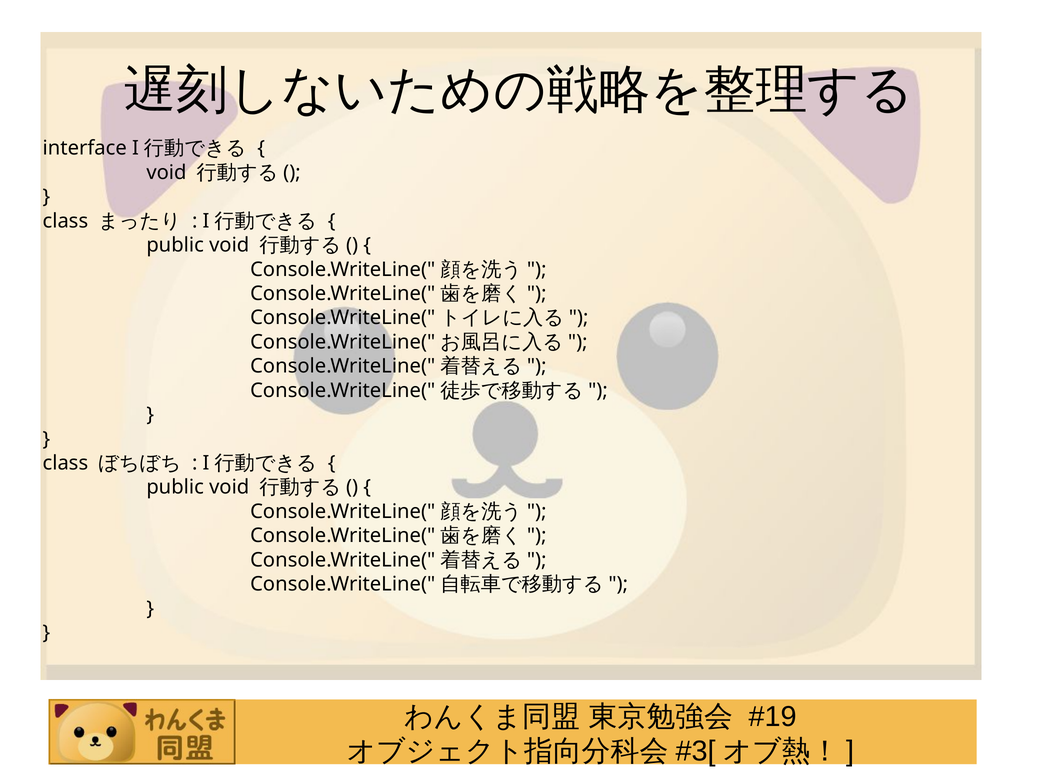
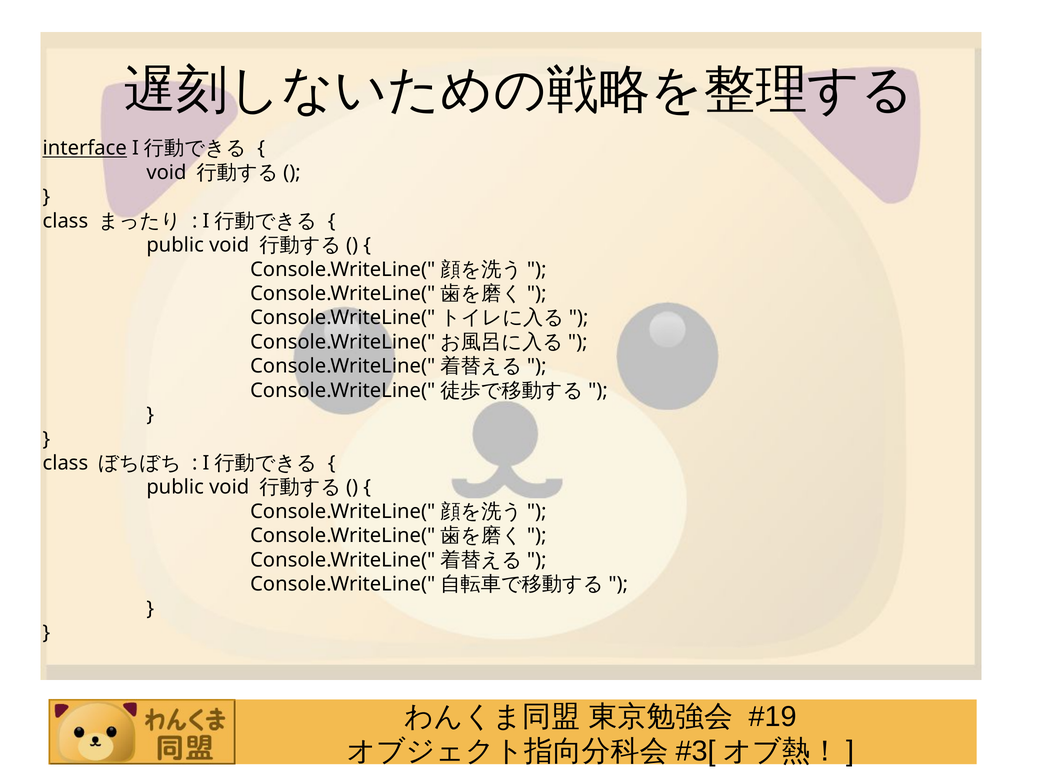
interface underline: none -> present (85, 148)
